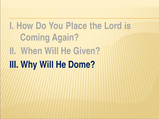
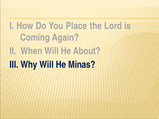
Given: Given -> About (87, 51)
Dome: Dome -> Minas (82, 65)
